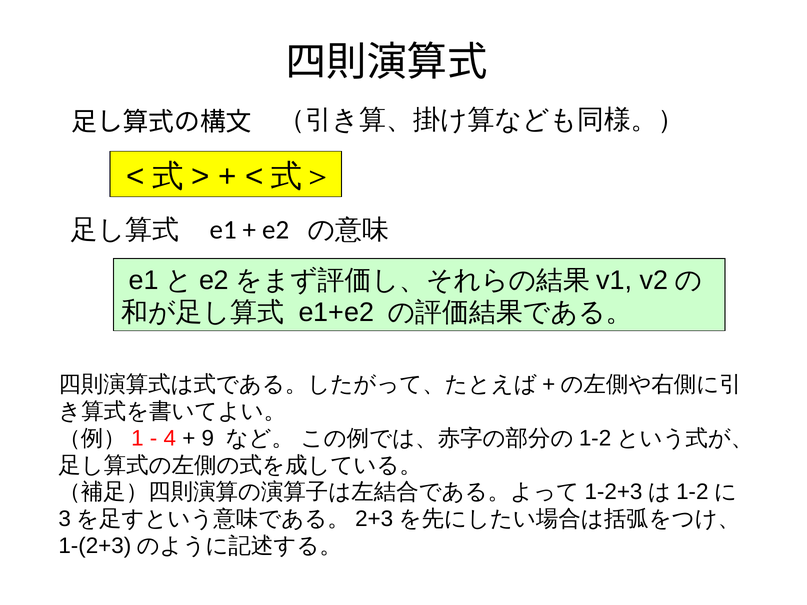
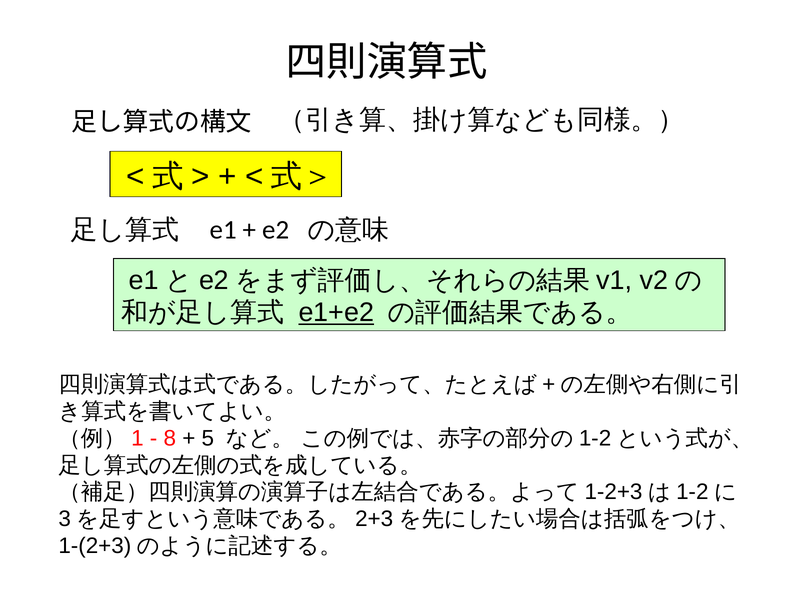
e1+e2 underline: none -> present (336, 313)
4: 4 -> 8 (170, 438)
9: 9 -> 5 (208, 438)
